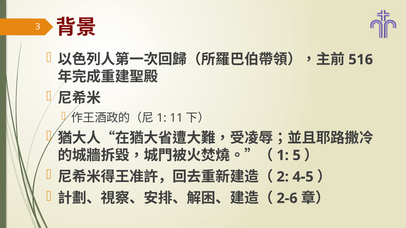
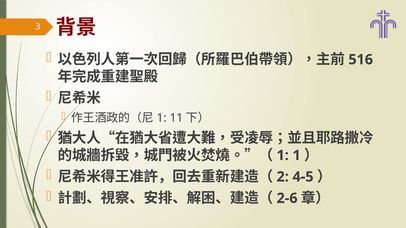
5: 5 -> 1 (297, 156)
